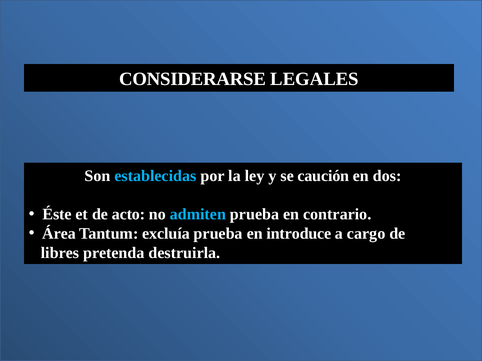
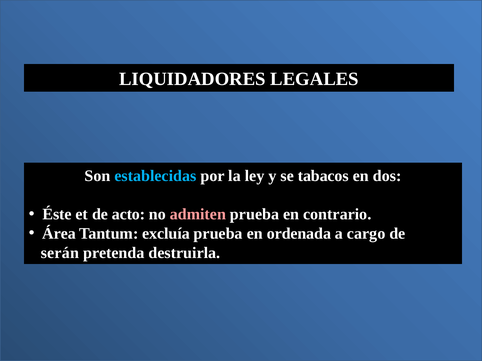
CONSIDERARSE: CONSIDERARSE -> LIQUIDADORES (192, 79)
caución: caución -> tabacos (323, 176)
admiten colour: light blue -> pink (198, 215)
introduce: introduce -> ordenada (299, 234)
libres: libres -> serán (60, 253)
